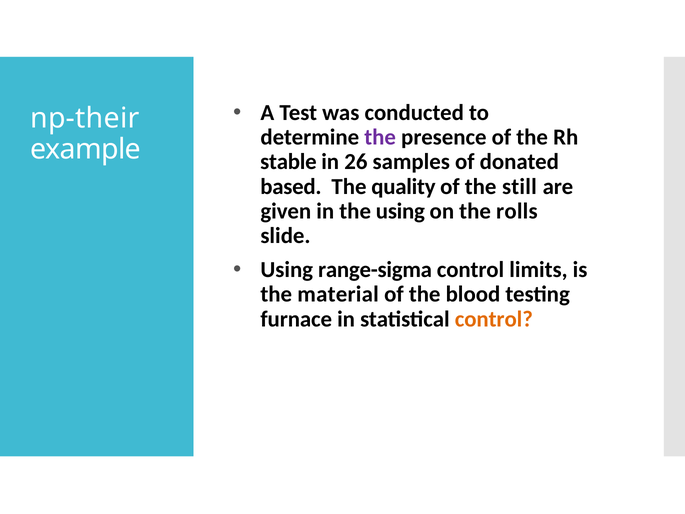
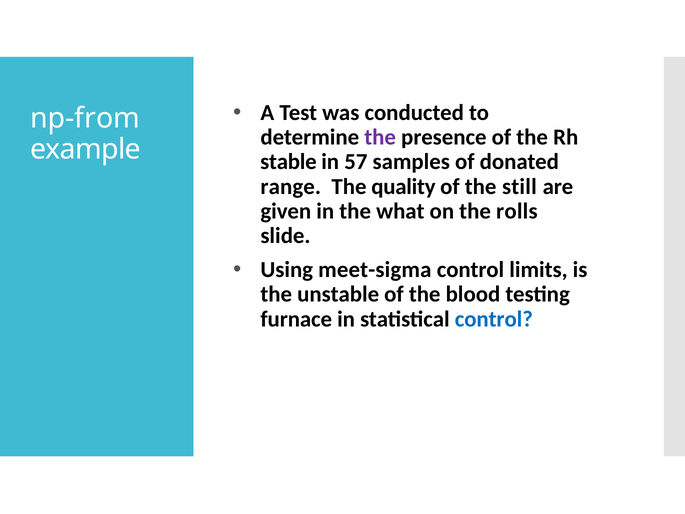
np-their: np-their -> np-from (85, 118)
26: 26 -> 57 (356, 162)
based: based -> range (291, 187)
the using: using -> what (400, 211)
range-sigma: range-sigma -> meet-sigma (375, 270)
material: material -> unstable (338, 294)
control colour: orange -> blue (494, 319)
